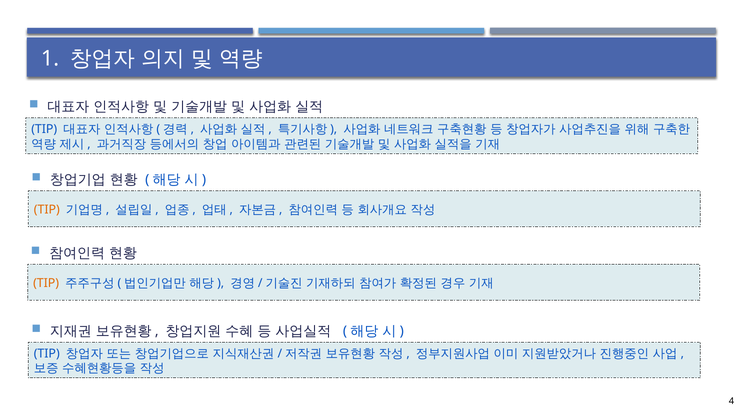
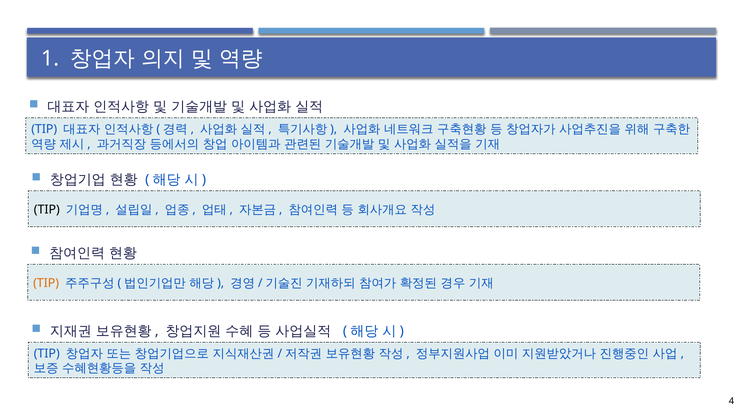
TIP colour: orange -> black (47, 210)
